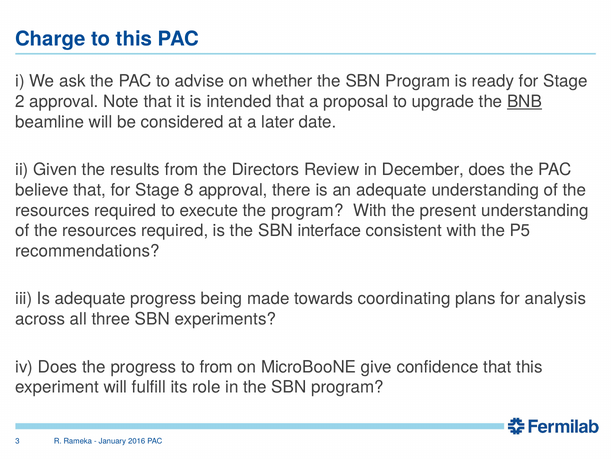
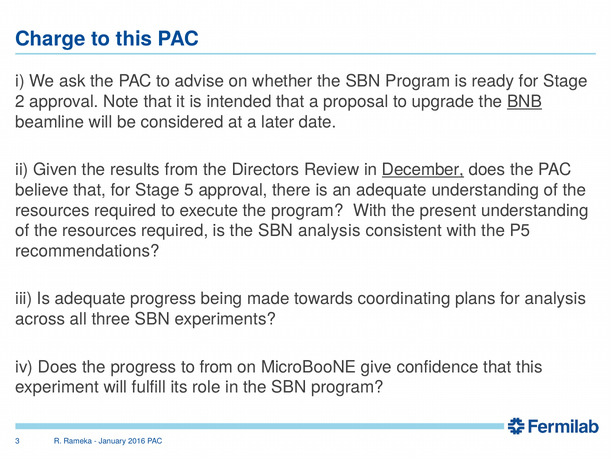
December underline: none -> present (423, 169)
8: 8 -> 5 (189, 190)
SBN interface: interface -> analysis (329, 230)
